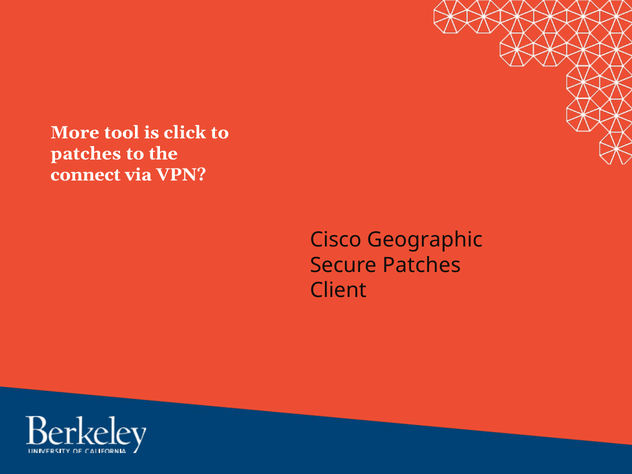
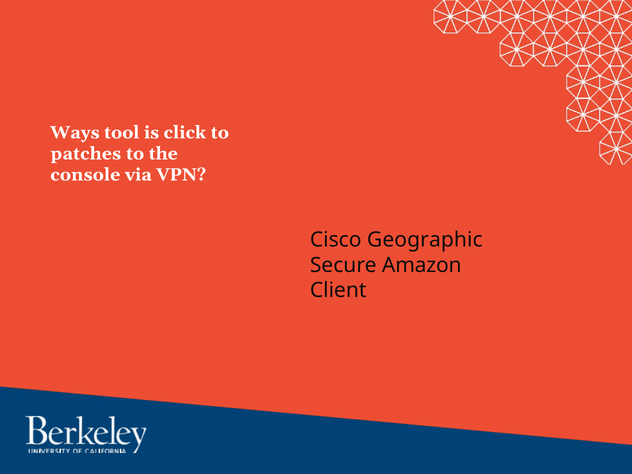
More: More -> Ways (75, 133)
connect: connect -> console (85, 175)
Secure Patches: Patches -> Amazon (422, 265)
